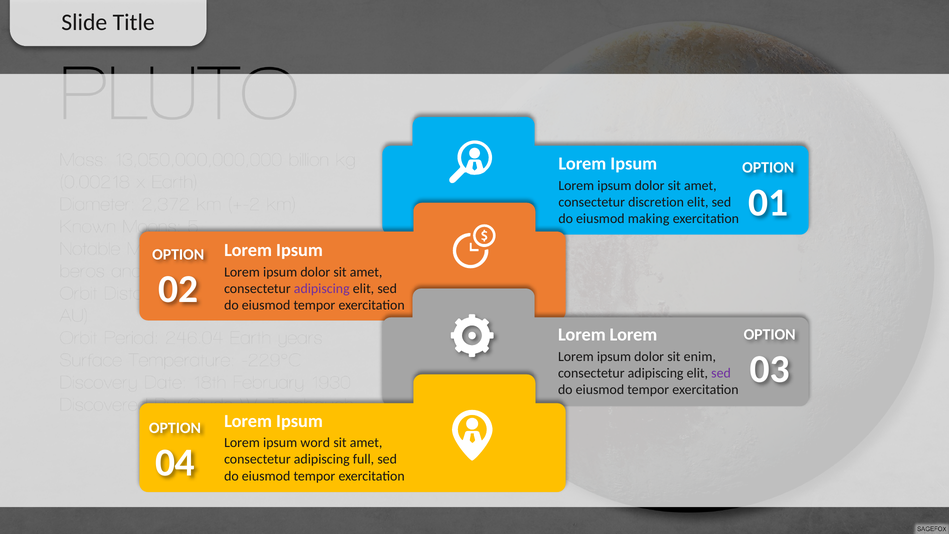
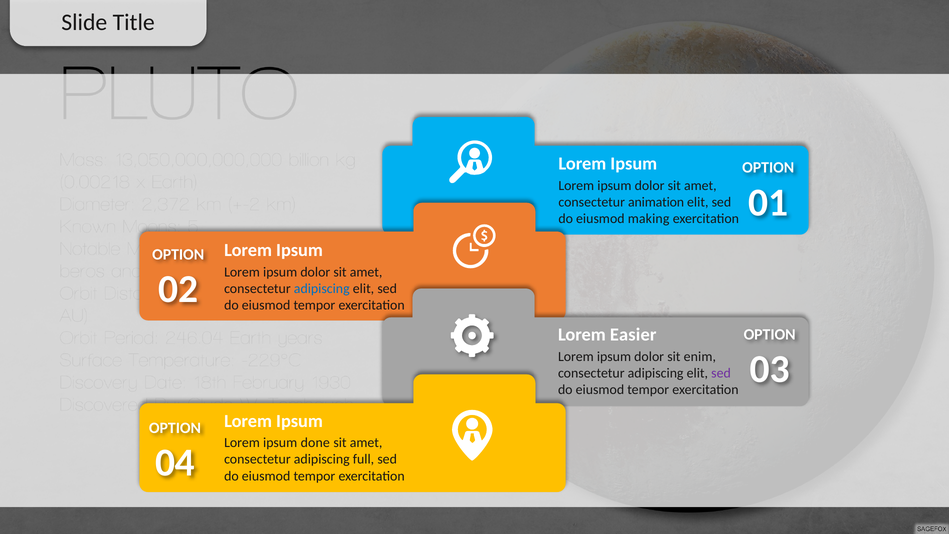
discretion: discretion -> animation (656, 202)
adipiscing colour: purple -> blue (322, 289)
Lorem: Lorem -> Easier (633, 335)
word: word -> done (315, 443)
